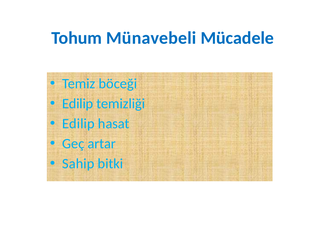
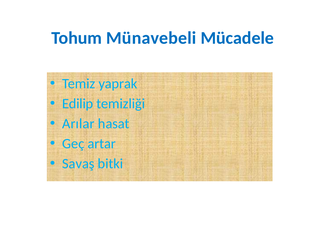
böceği: böceği -> yaprak (118, 84)
Edilip: Edilip -> Arılar (78, 124)
Sahip: Sahip -> Savaş (78, 164)
